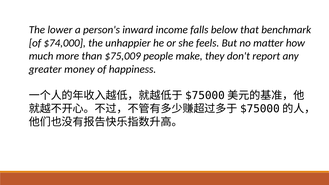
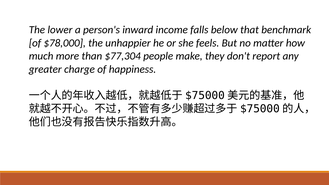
$74,000: $74,000 -> $78,000 (65, 43)
$75,009: $75,009 -> $77,304 (123, 56)
money: money -> charge (79, 69)
